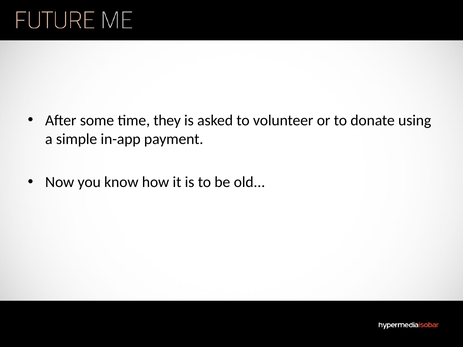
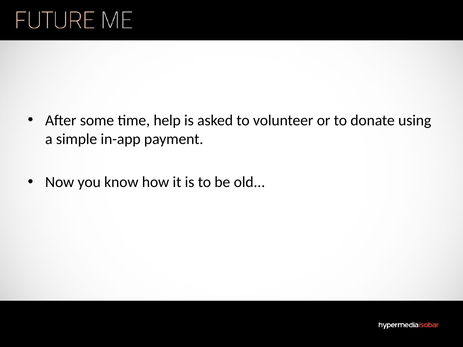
they: they -> help (167, 121)
